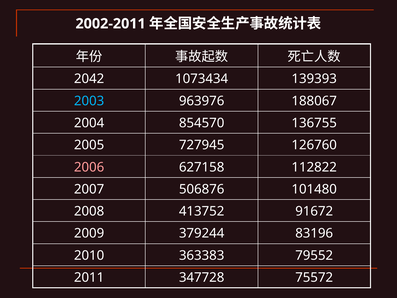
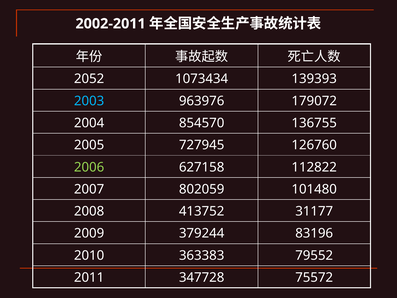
2042: 2042 -> 2052 (89, 79)
188067: 188067 -> 179072 (314, 101)
2006 colour: pink -> light green (89, 167)
506876: 506876 -> 802059 (202, 189)
91672: 91672 -> 31177 (314, 211)
